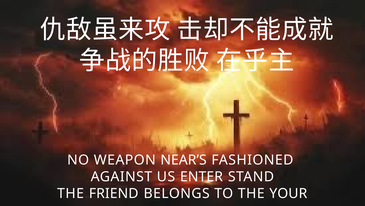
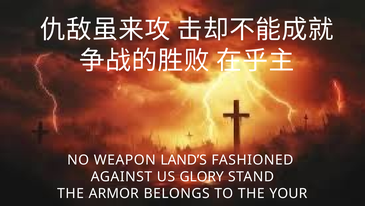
NEAR’S: NEAR’S -> LAND’S (184, 159)
ENTER: ENTER -> GLORY (202, 176)
FRIEND: FRIEND -> ARMOR (114, 193)
